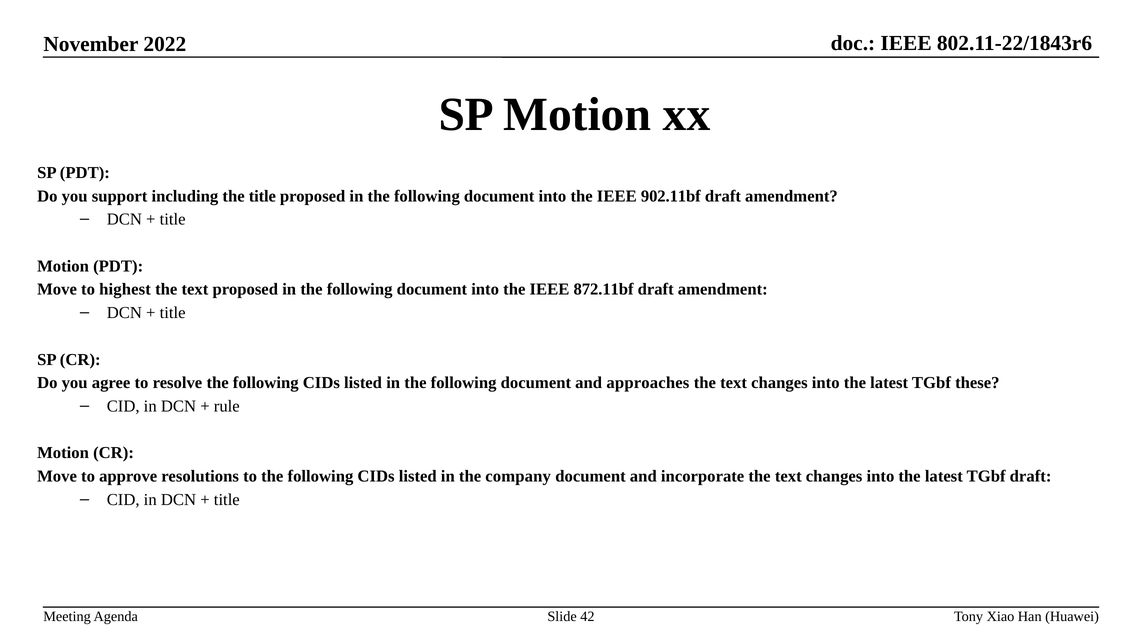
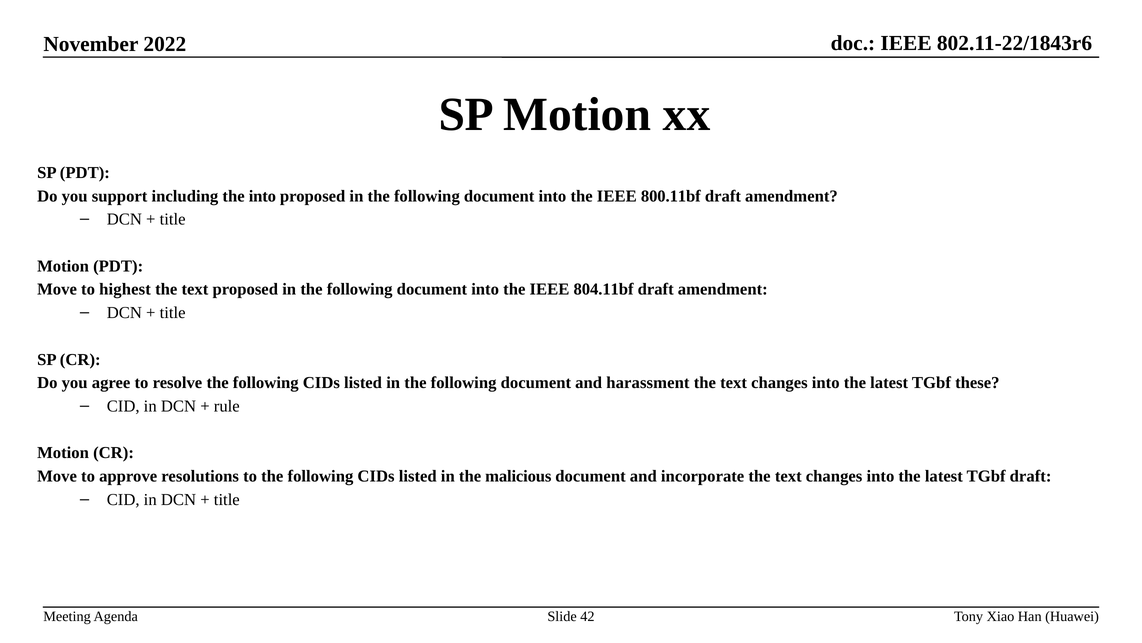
the title: title -> into (262, 196)
902.11bf: 902.11bf -> 800.11bf (671, 196)
872.11bf: 872.11bf -> 804.11bf (604, 289)
approaches: approaches -> harassment (648, 382)
company: company -> malicious (518, 476)
